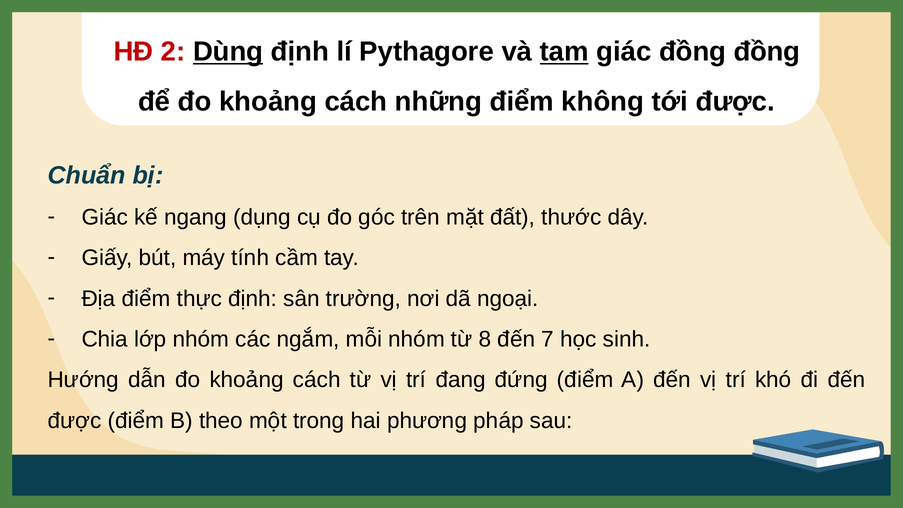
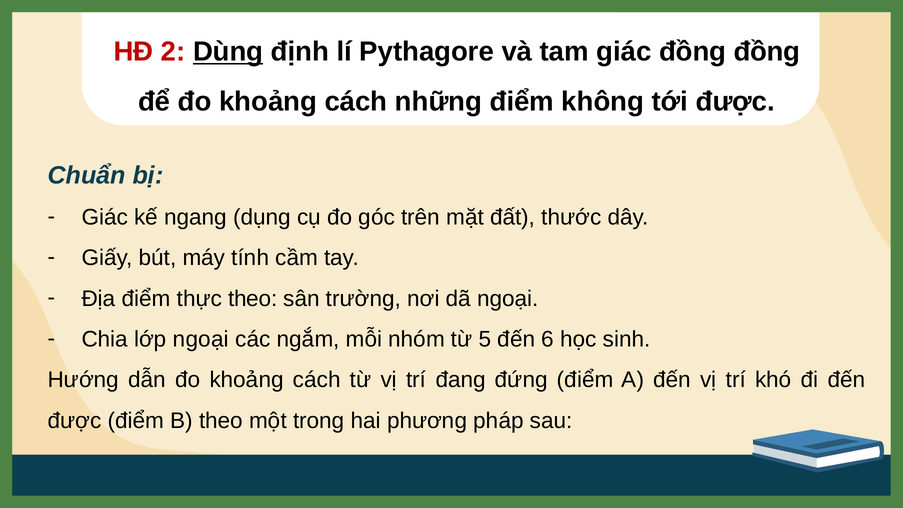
tam underline: present -> none (564, 52)
thực định: định -> theo (253, 299)
lớp nhóm: nhóm -> ngoại (201, 339)
8: 8 -> 5 (485, 339)
7: 7 -> 6 (548, 339)
